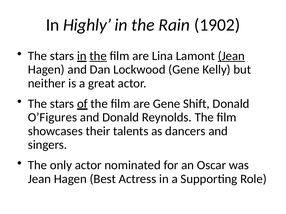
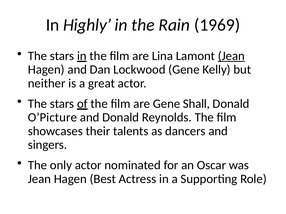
1902: 1902 -> 1969 (217, 25)
the underline: present -> none (98, 56)
Shift: Shift -> Shall (196, 104)
O’Figures: O’Figures -> O’Picture (52, 118)
